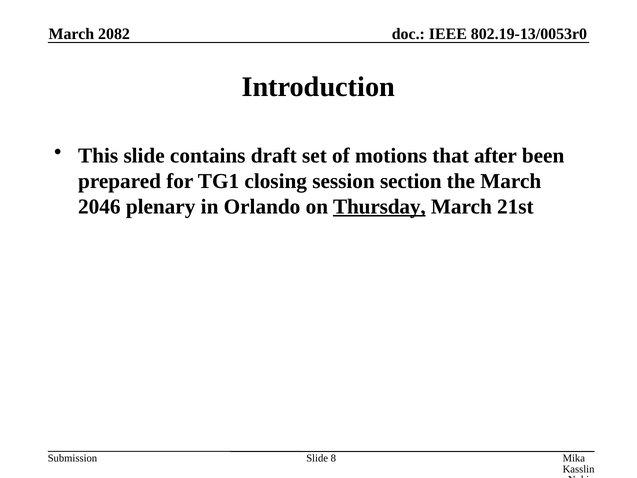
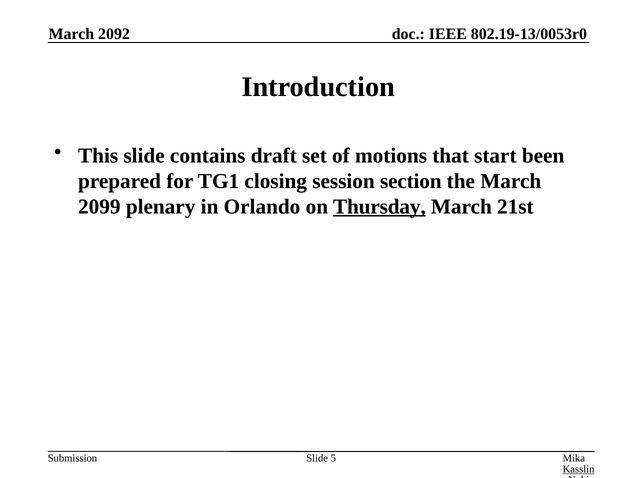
2082: 2082 -> 2092 (114, 34)
after: after -> start (495, 155)
2046: 2046 -> 2099 (99, 206)
8: 8 -> 5 (333, 458)
Kasslin underline: none -> present (579, 469)
